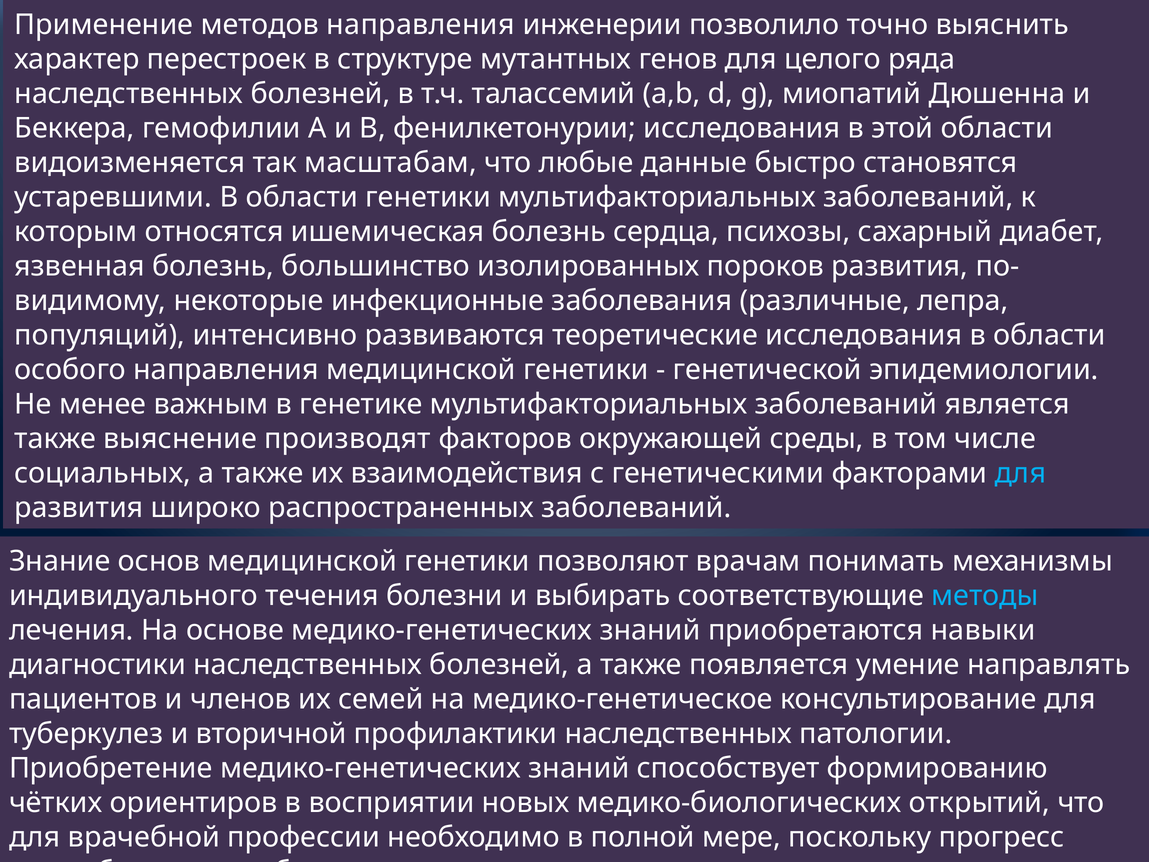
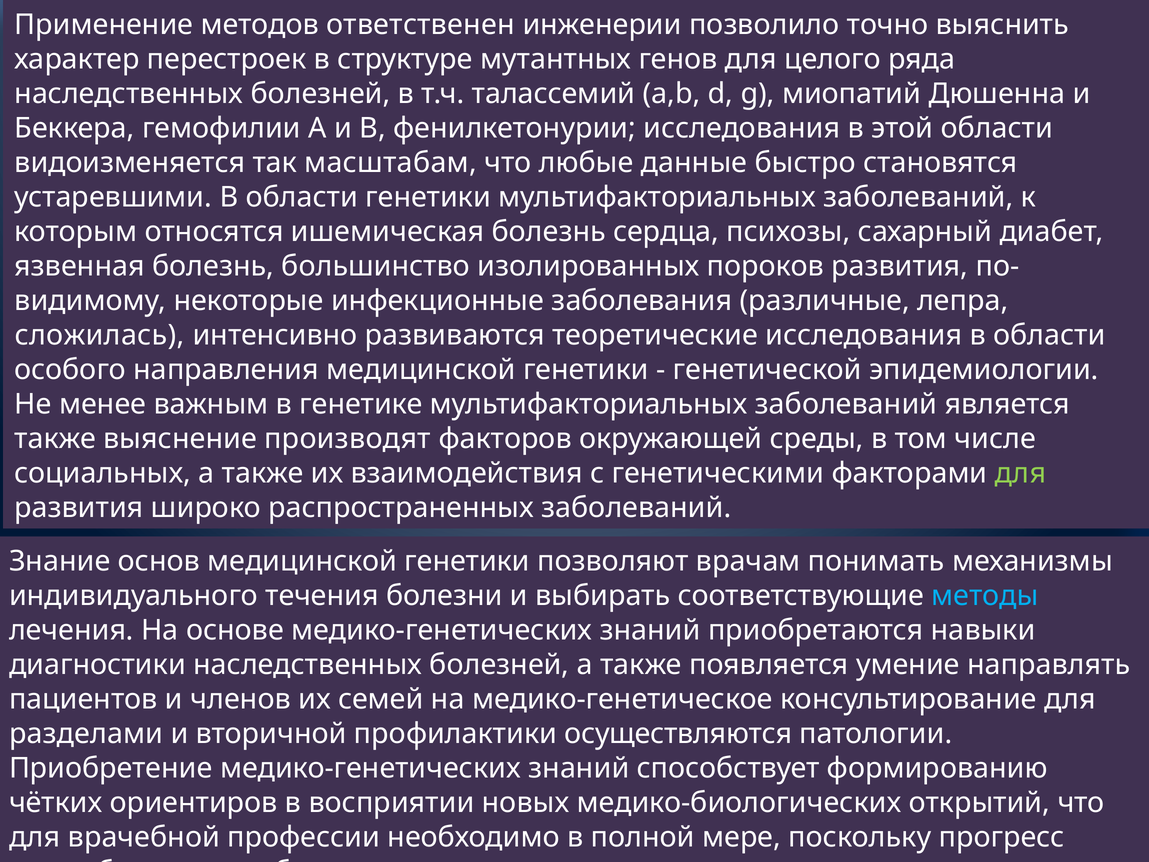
методов направления: направления -> ответственен (421, 25)
популяций: популяций -> сложилась (100, 335)
для colour: light blue -> light green (1020, 473)
туберкулез: туберкулез -> разделами (86, 734)
профилактики наследственных: наследственных -> осуществляются (678, 734)
